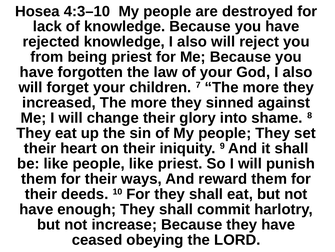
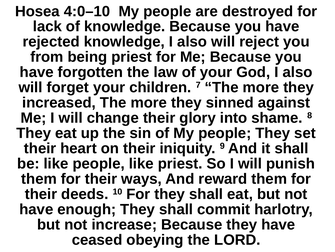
4:3–10: 4:3–10 -> 4:0–10 (87, 11)
